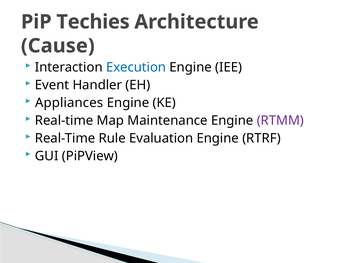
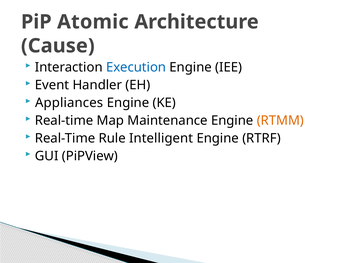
Techies: Techies -> Atomic (93, 22)
RTMM colour: purple -> orange (280, 120)
Evaluation: Evaluation -> Intelligent (161, 138)
